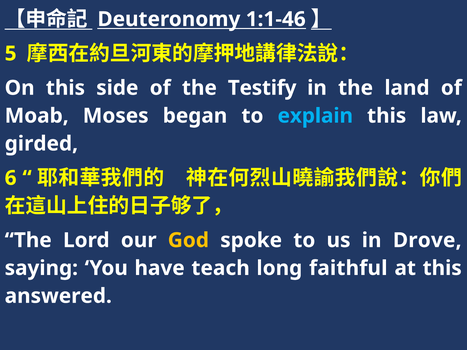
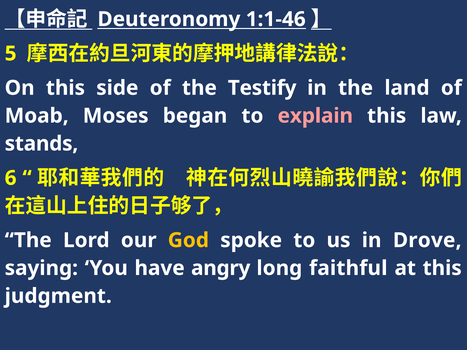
explain colour: light blue -> pink (315, 116)
girded: girded -> stands (41, 144)
teach: teach -> angry (221, 268)
answered: answered -> judgment (58, 296)
